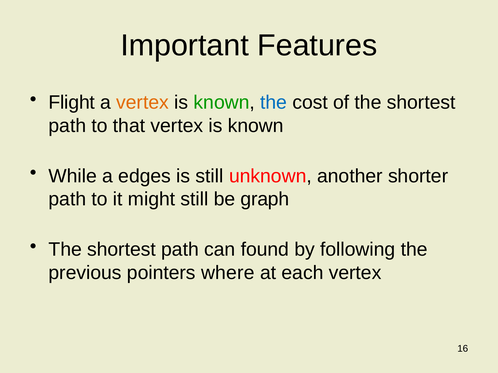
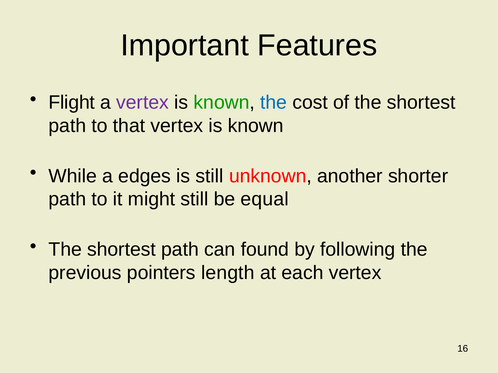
vertex colour: orange -> purple (142, 103)
graph: graph -> equal (265, 200)
where: where -> length (228, 273)
